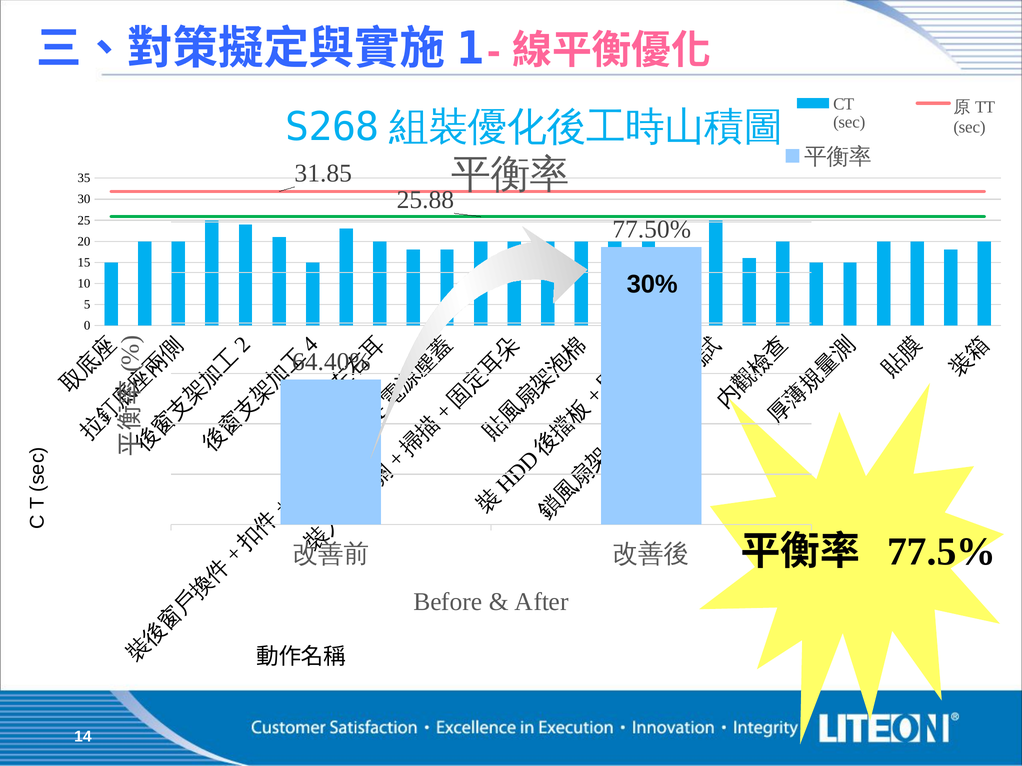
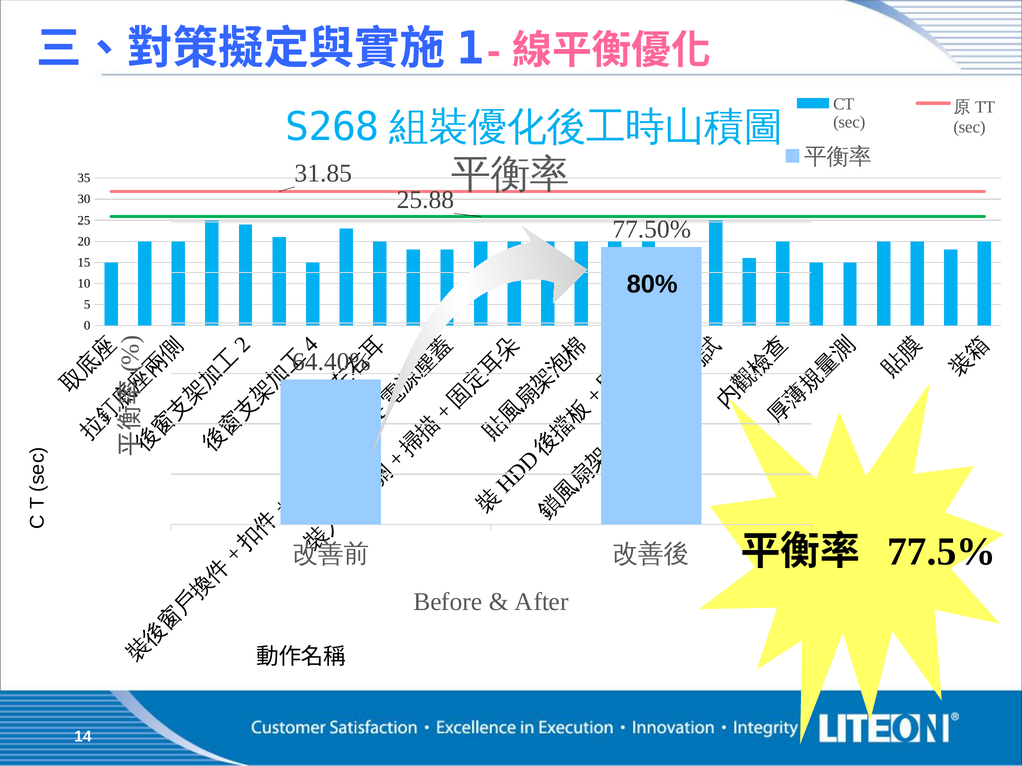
30%: 30% -> 80% (652, 285)
